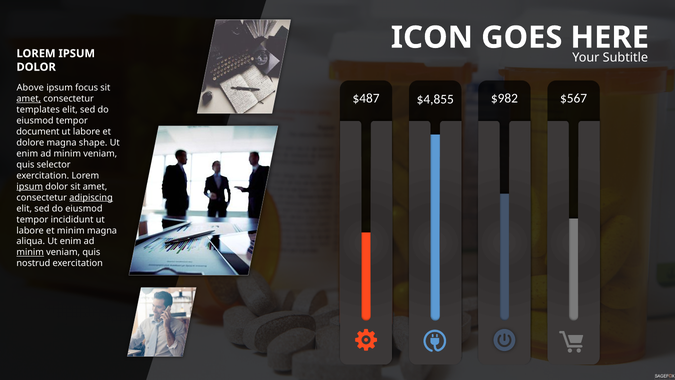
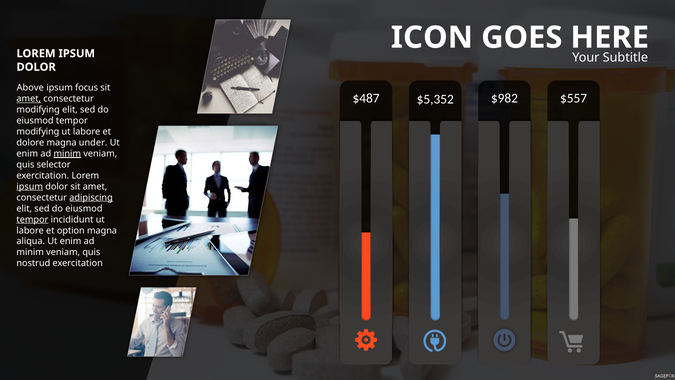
$4,855: $4,855 -> $5,352 (435, 99)
$567: $567 -> $557 (574, 98)
templates: templates -> modifying (38, 109)
document: document -> modifying (38, 131)
shape: shape -> under (93, 142)
minim underline: none -> present (67, 153)
tempor underline: none -> present (32, 219)
et minim: minim -> option (71, 230)
minim underline: present -> none (30, 252)
